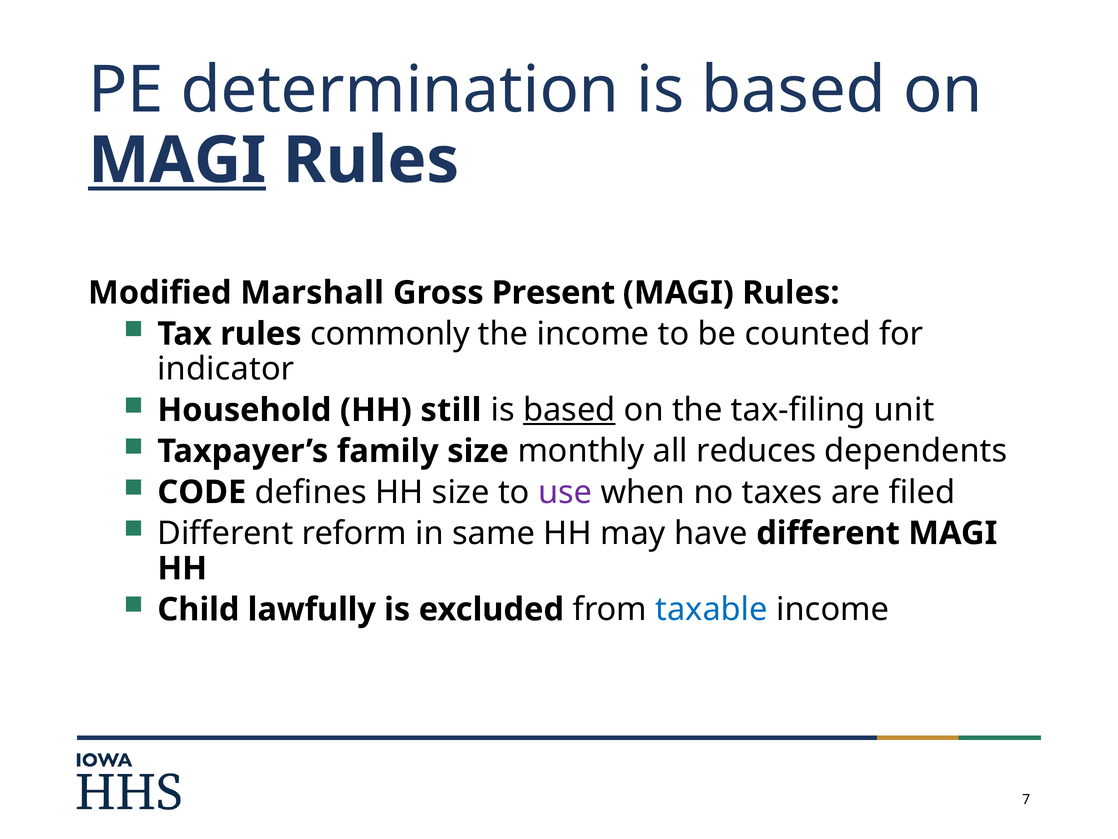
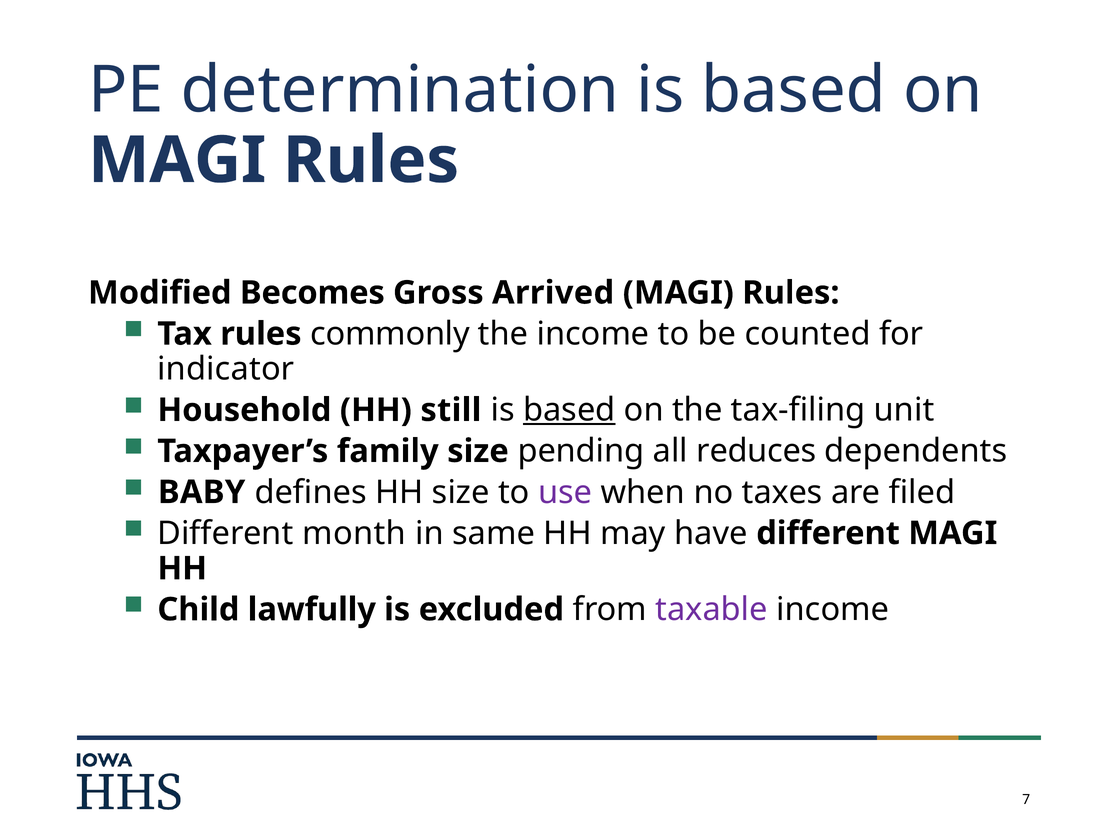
MAGI underline: present -> none (177, 160)
Marshall: Marshall -> Becomes (312, 293)
Present: Present -> Arrived (553, 293)
monthly: monthly -> pending (581, 451)
CODE: CODE -> BABY (202, 492)
reform: reform -> month (354, 533)
taxable colour: blue -> purple (712, 609)
